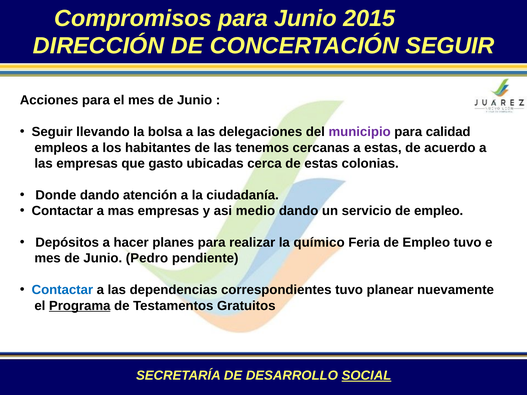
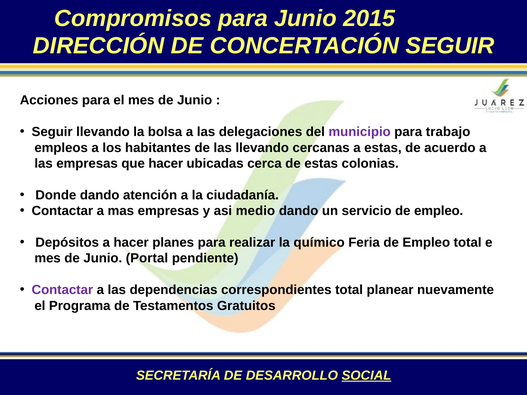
calidad: calidad -> trabajo (448, 132)
las tenemos: tenemos -> llevando (262, 148)
que gasto: gasto -> hacer (166, 164)
Empleo tuvo: tuvo -> total (468, 243)
Pedro: Pedro -> Portal (147, 258)
Contactar colour: blue -> purple (62, 290)
correspondientes tuvo: tuvo -> total (349, 290)
Programa underline: present -> none (80, 306)
